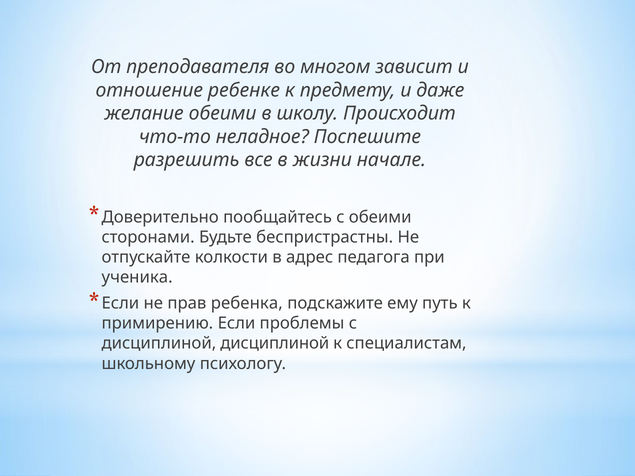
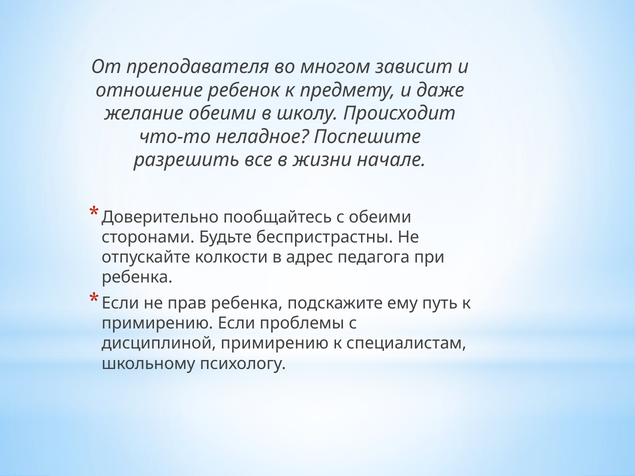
ребенке: ребенке -> ребенок (244, 90)
ученика: ученика -> ребенка (137, 277)
дисциплиной дисциплиной: дисциплиной -> примирению (275, 344)
